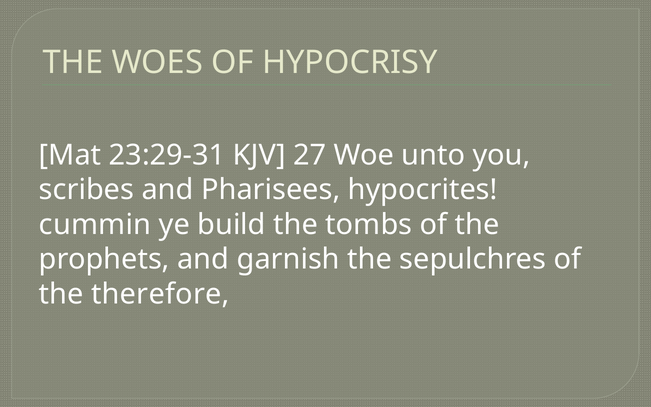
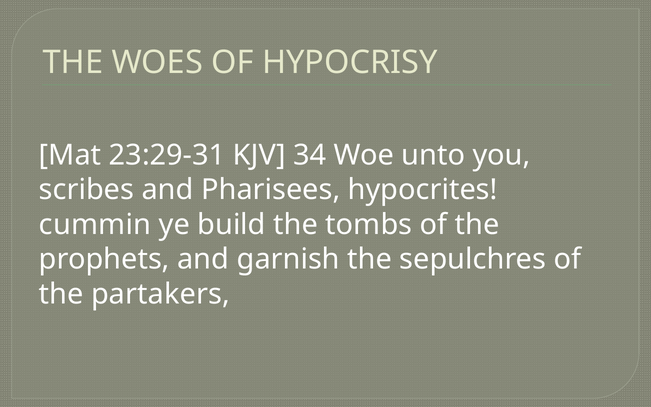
27: 27 -> 34 (310, 155)
therefore: therefore -> partakers (160, 294)
